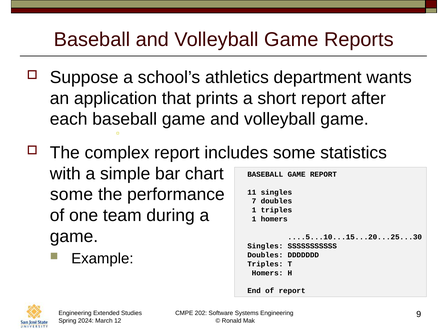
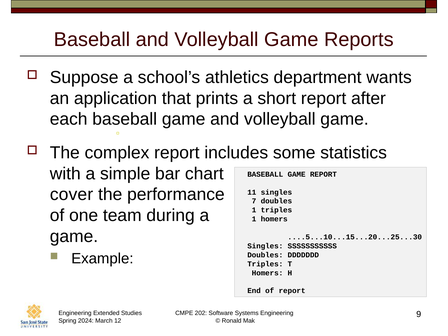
some: some -> cover (71, 195)
